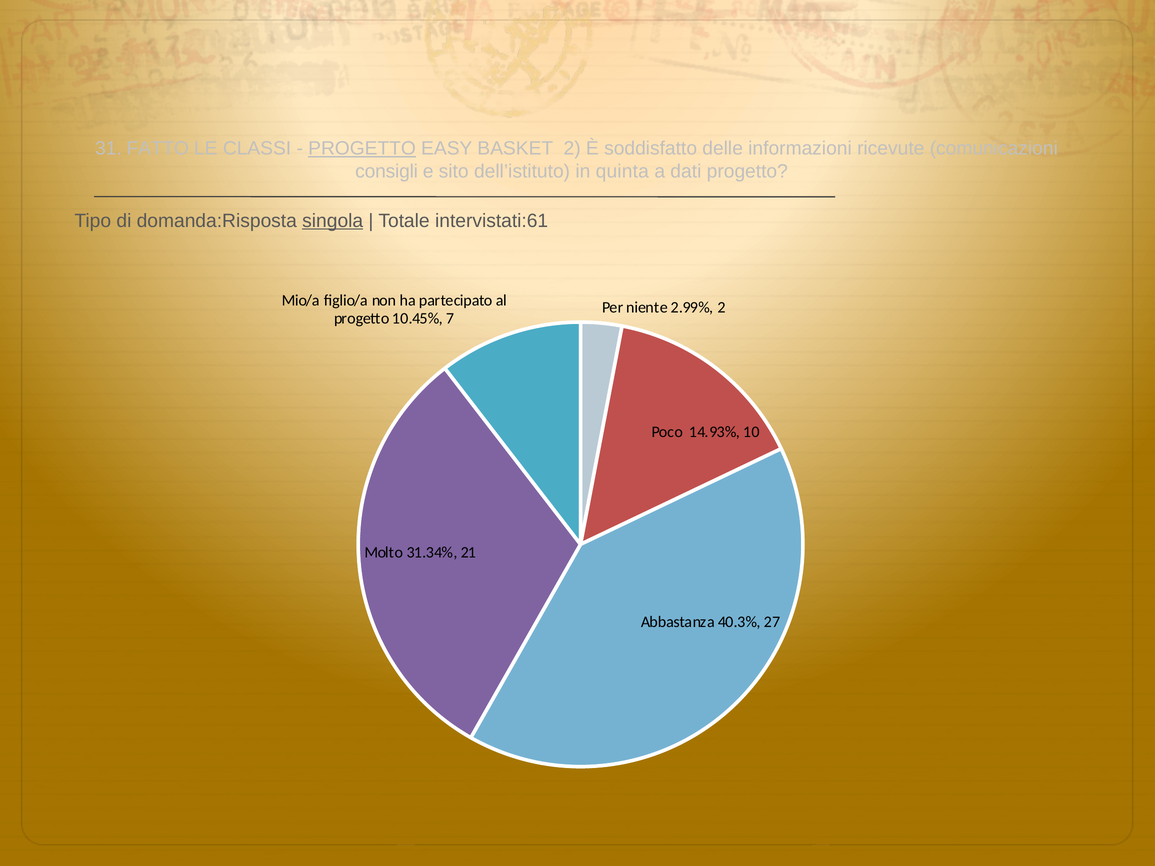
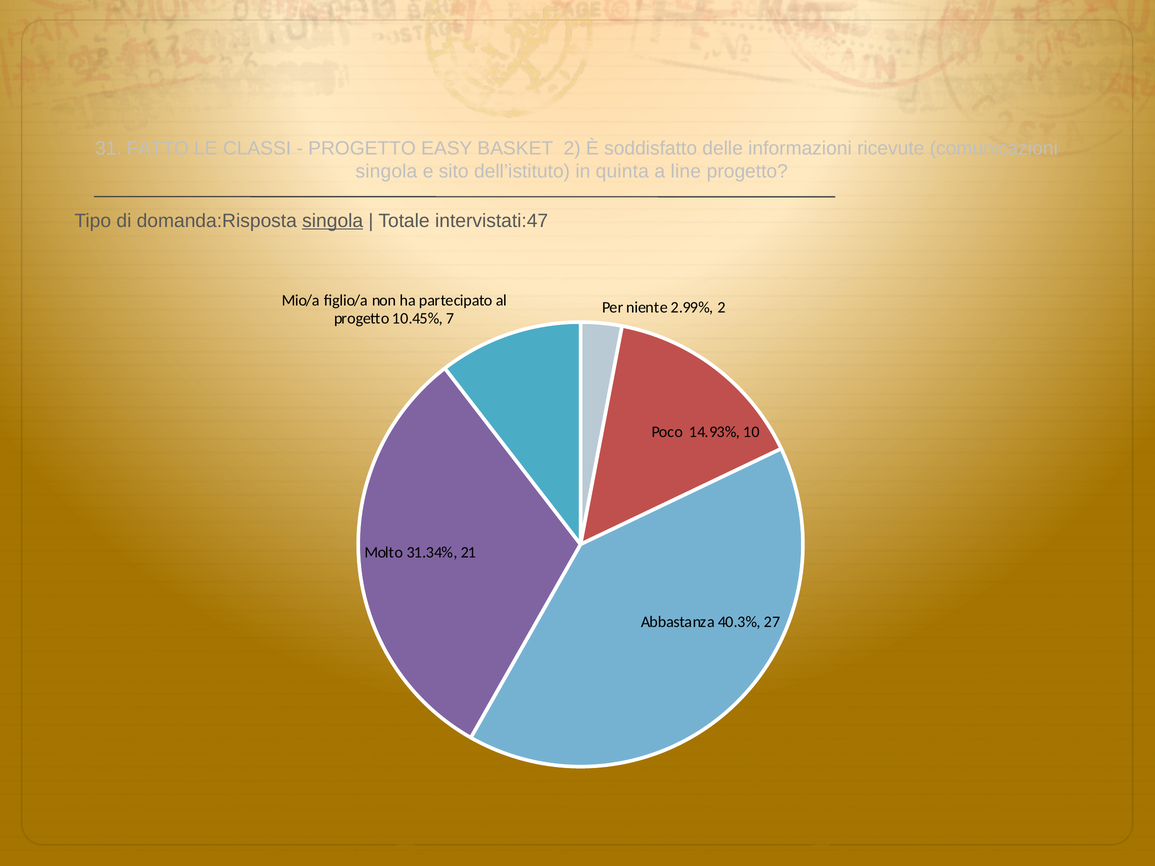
PROGETTO underline: present -> none (362, 149)
consigli: consigli -> singola (386, 172)
dati: dati -> line (686, 172)
intervistati:61: intervistati:61 -> intervistati:47 (492, 221)
